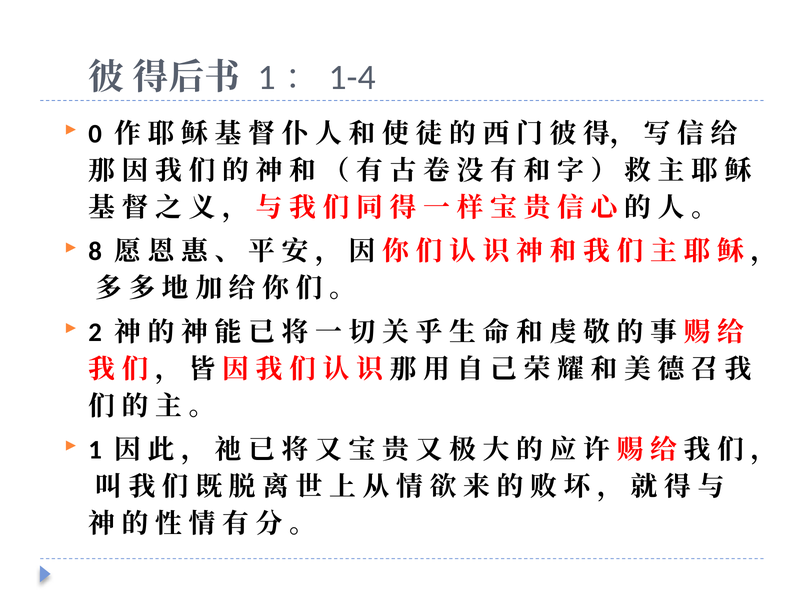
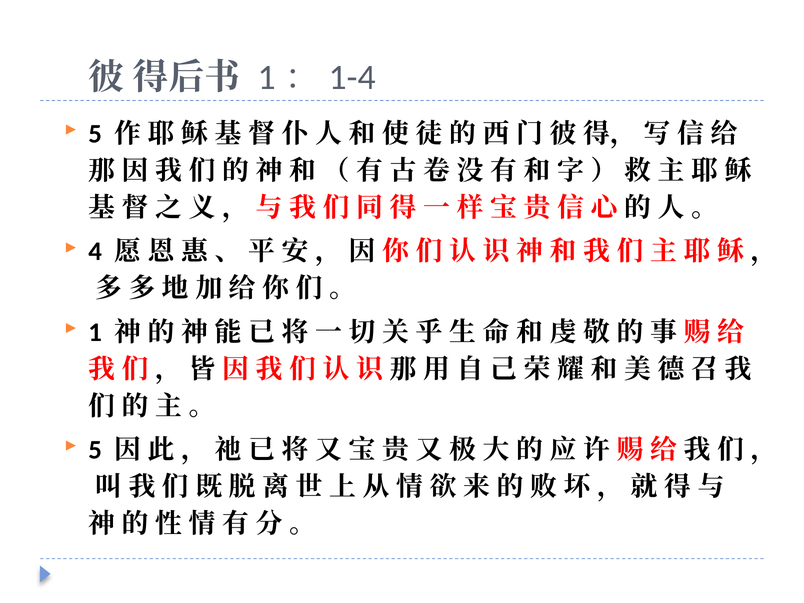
0: 0 -> 5 (95, 134)
8: 8 -> 4 (95, 252)
2: 2 -> 1 (95, 332)
1: 1 -> 5 (95, 450)
